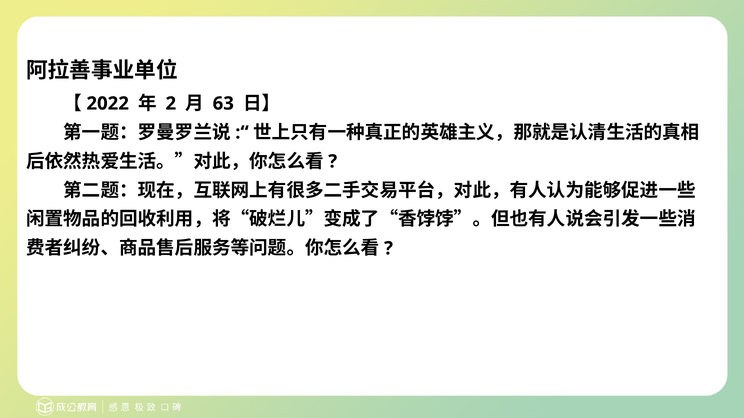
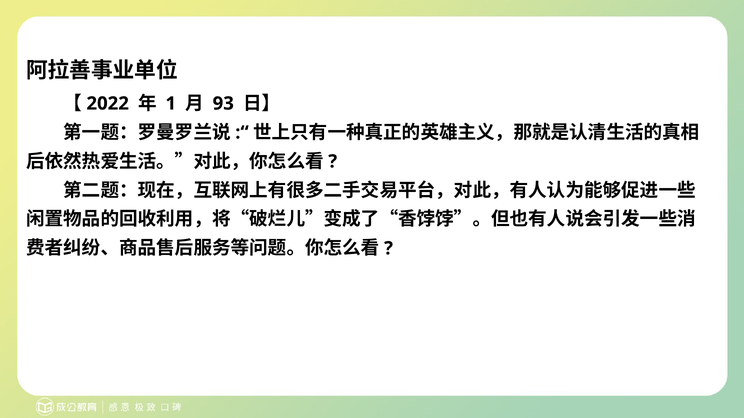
2: 2 -> 1 (171, 104)
63: 63 -> 93 (223, 104)
